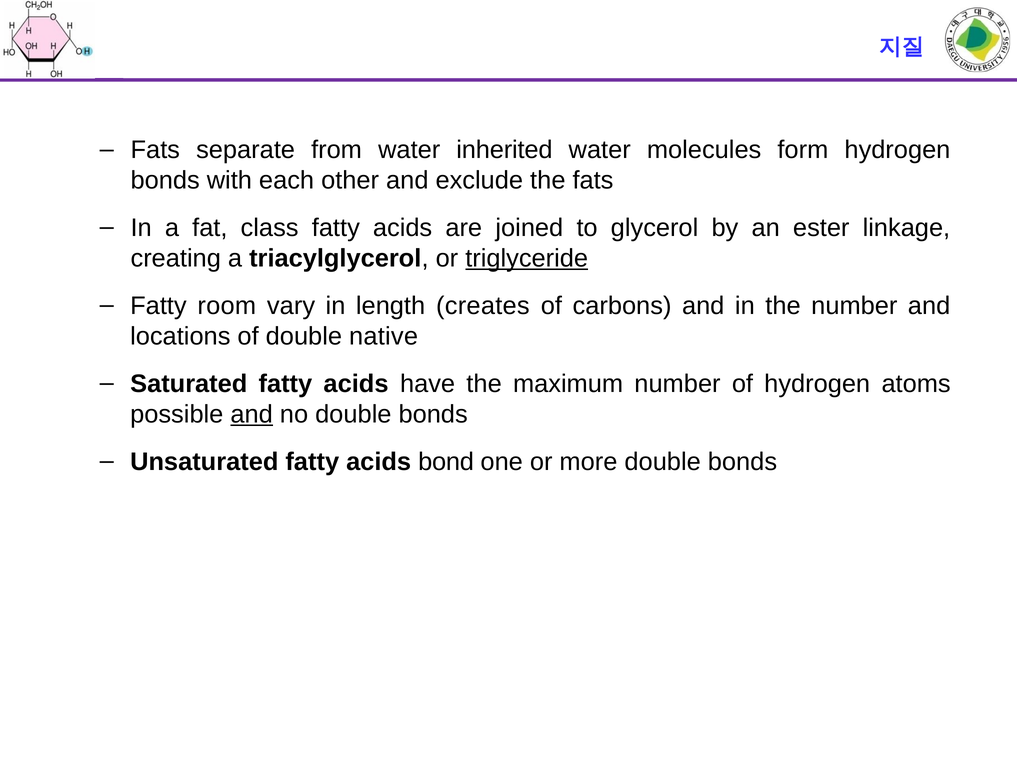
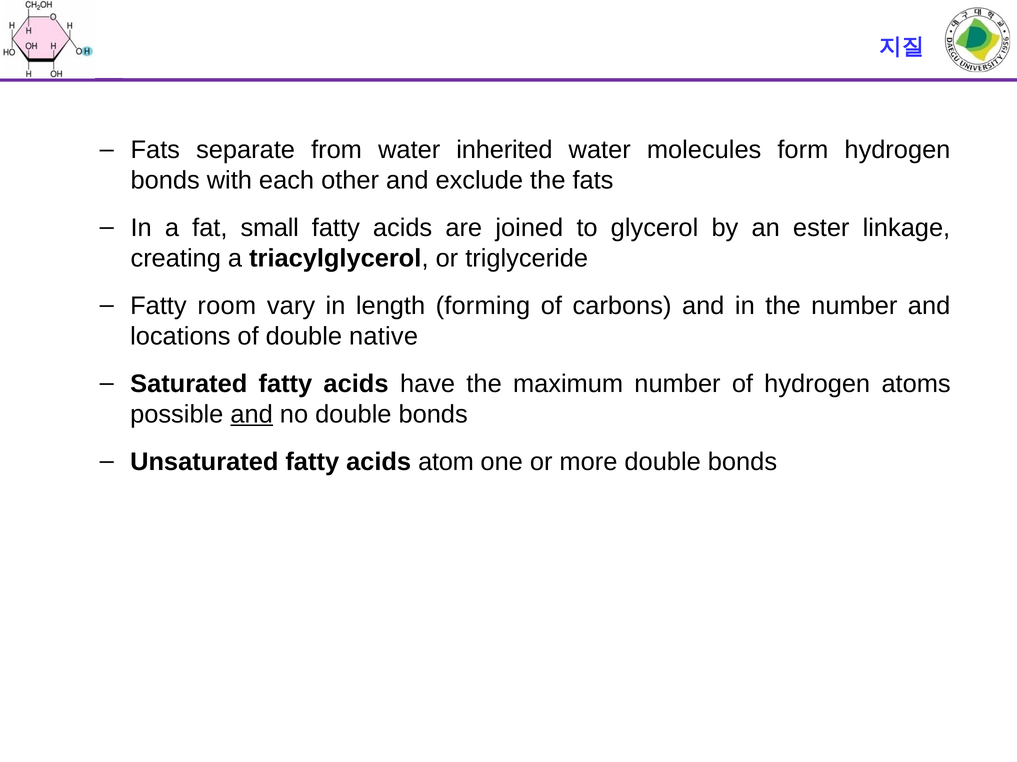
class: class -> small (270, 228)
triglyceride underline: present -> none (527, 259)
creates: creates -> forming (483, 306)
bond: bond -> atom (446, 462)
